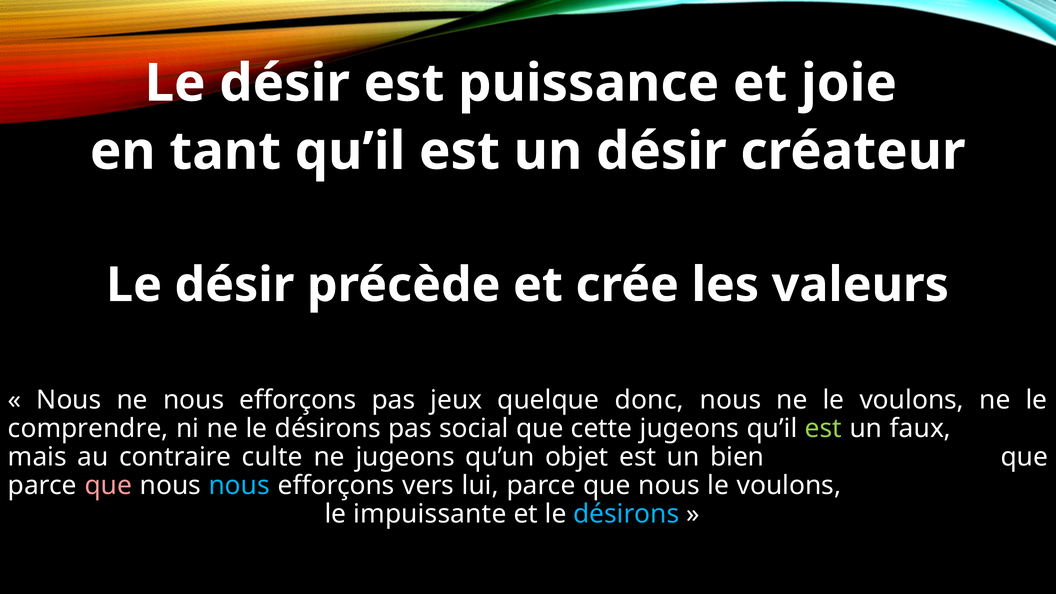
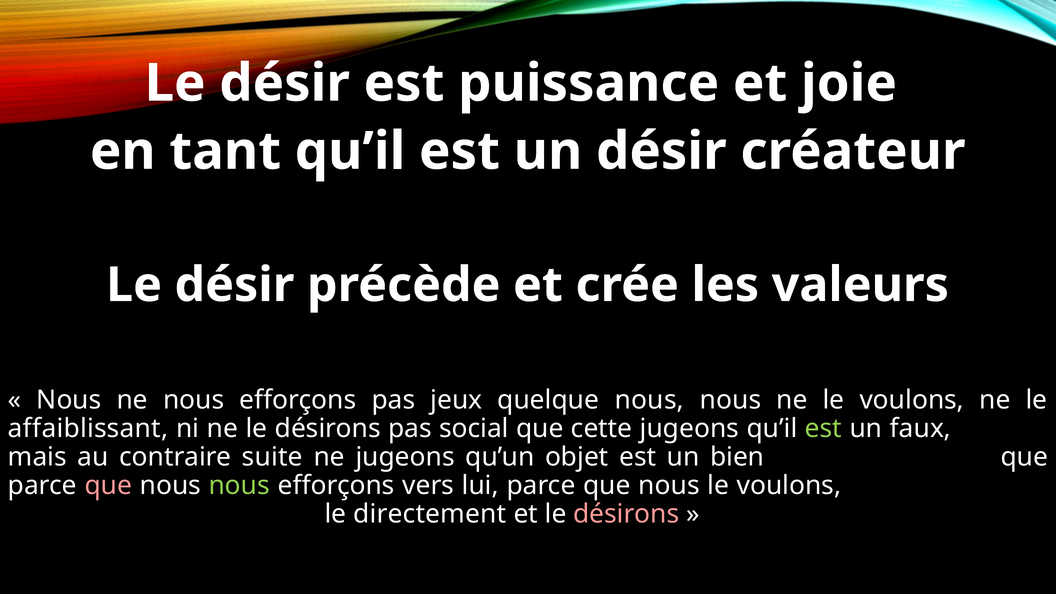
quelque donc: donc -> nous (649, 400)
comprendre: comprendre -> affaiblissant (88, 428)
culte: culte -> suite (272, 457)
nous colour: light blue -> light green (239, 485)
impuissante: impuissante -> directement (430, 514)
désirons colour: light blue -> pink (626, 514)
